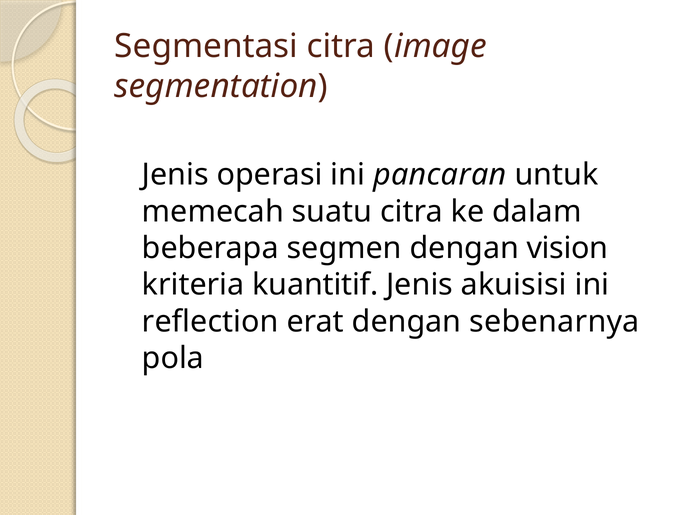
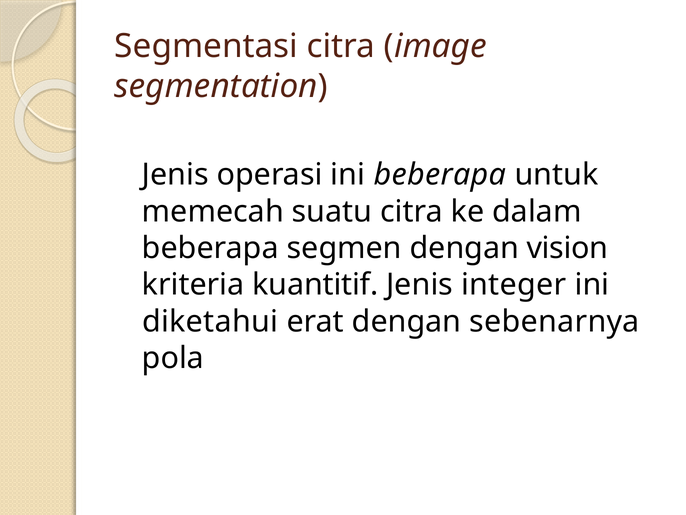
ini pancaran: pancaran -> beberapa (440, 175)
akuisisi: akuisisi -> integer (514, 285)
reflection: reflection -> diketahui (210, 321)
